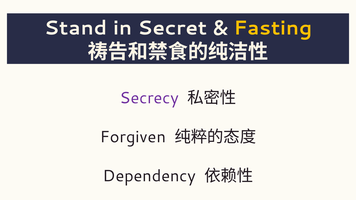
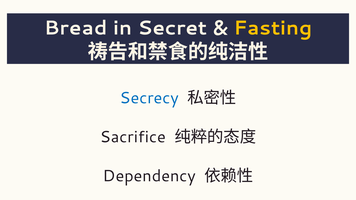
Stand: Stand -> Bread (76, 28)
Secrecy colour: purple -> blue (149, 98)
Forgiven: Forgiven -> Sacrifice (133, 137)
